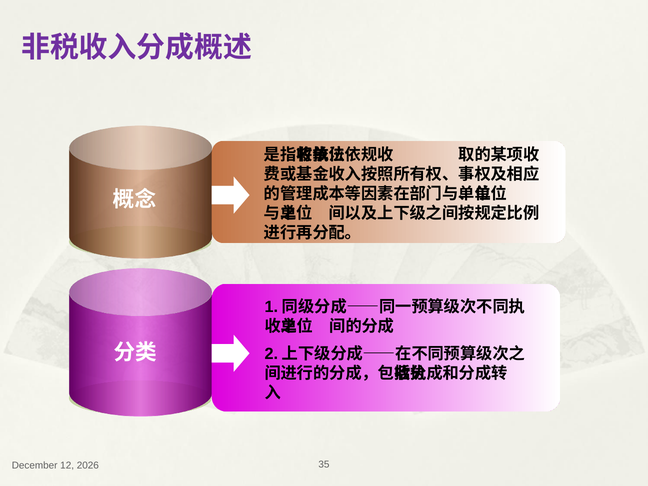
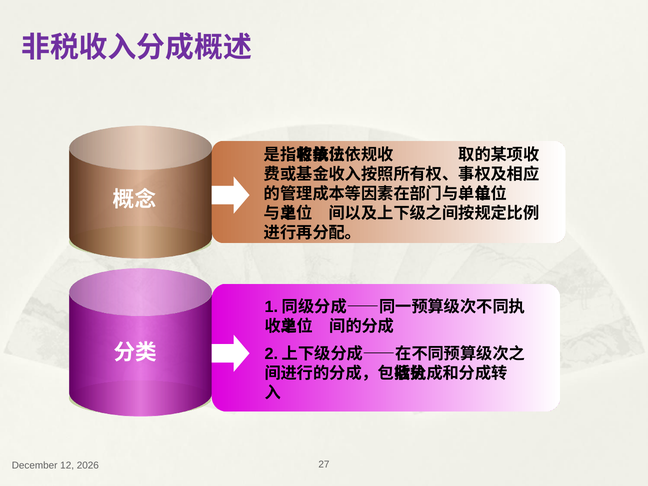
35: 35 -> 27 (324, 464)
